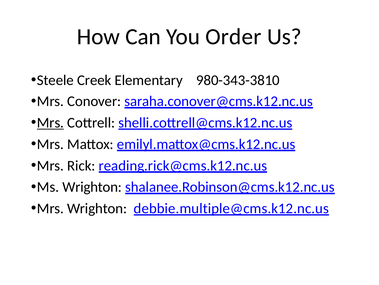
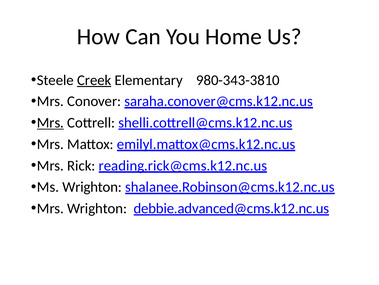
Order: Order -> Home (234, 37)
Creek underline: none -> present (94, 80)
debbie.multiple@cms.k12.nc.us: debbie.multiple@cms.k12.nc.us -> debbie.advanced@cms.k12.nc.us (231, 208)
